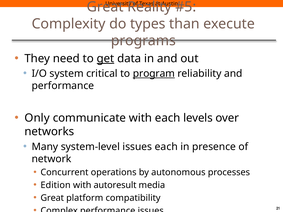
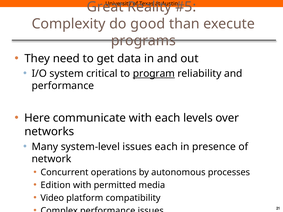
types: types -> good (148, 24)
get underline: present -> none (105, 59)
Only: Only -> Here (37, 118)
autoresult: autoresult -> permitted (115, 185)
Great: Great -> Video (52, 198)
